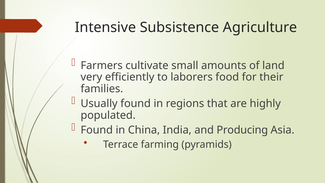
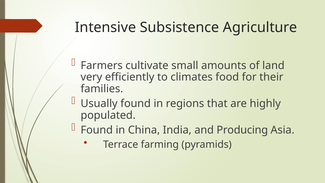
laborers: laborers -> climates (192, 77)
